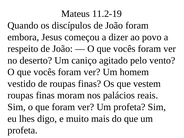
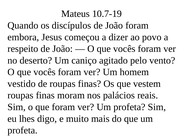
11.2-19: 11.2-19 -> 10.7-19 (107, 14)
